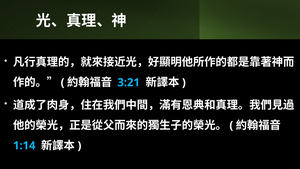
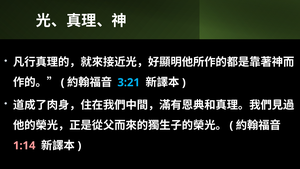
1:14 colour: light blue -> pink (24, 145)
